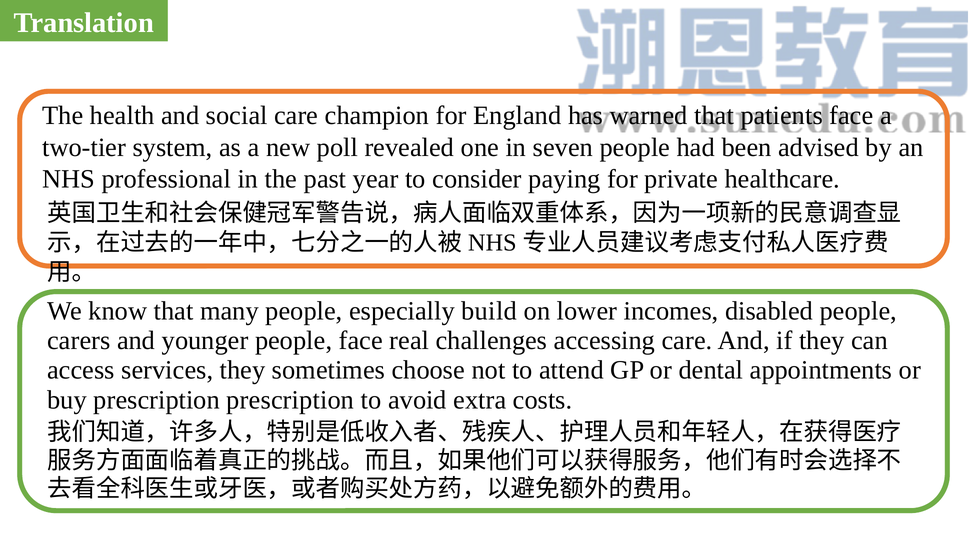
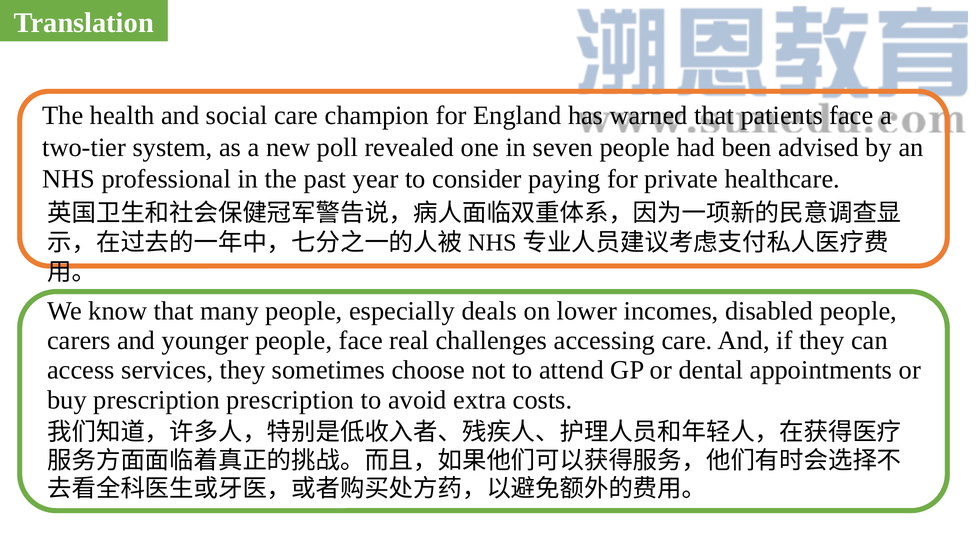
build: build -> deals (489, 311)
